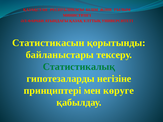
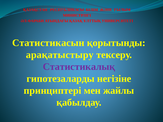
байланыстары: байланыстары -> арақатыстыру (60, 55)
Статистикалық colour: green -> purple (79, 67)
көруге: көруге -> жайлы (119, 91)
